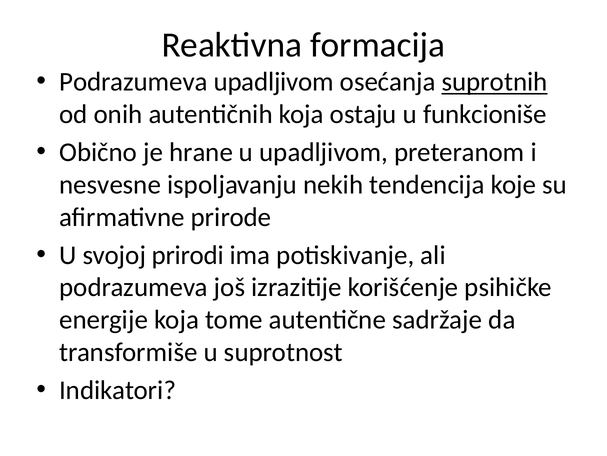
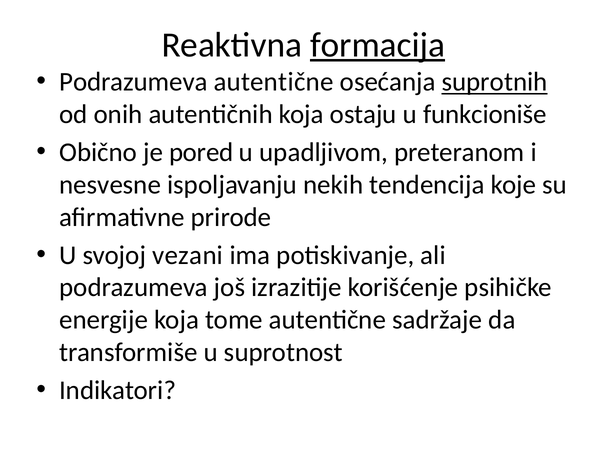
formacija underline: none -> present (378, 45)
Podrazumeva upadljivom: upadljivom -> autentične (273, 82)
hrane: hrane -> pored (201, 152)
prirodi: prirodi -> vezani (188, 255)
